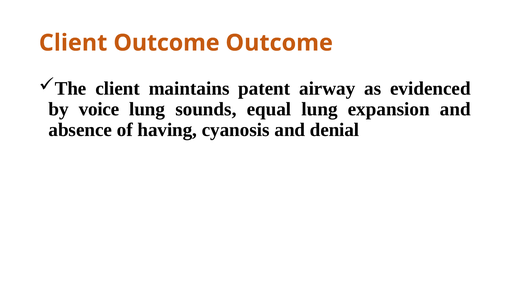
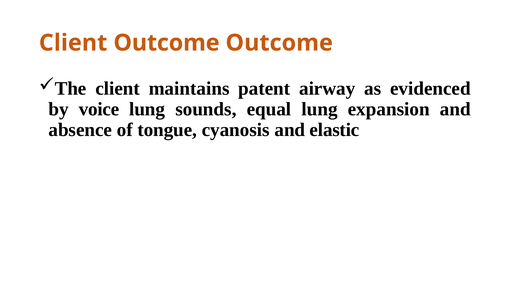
having: having -> tongue (167, 130)
denial: denial -> elastic (335, 130)
